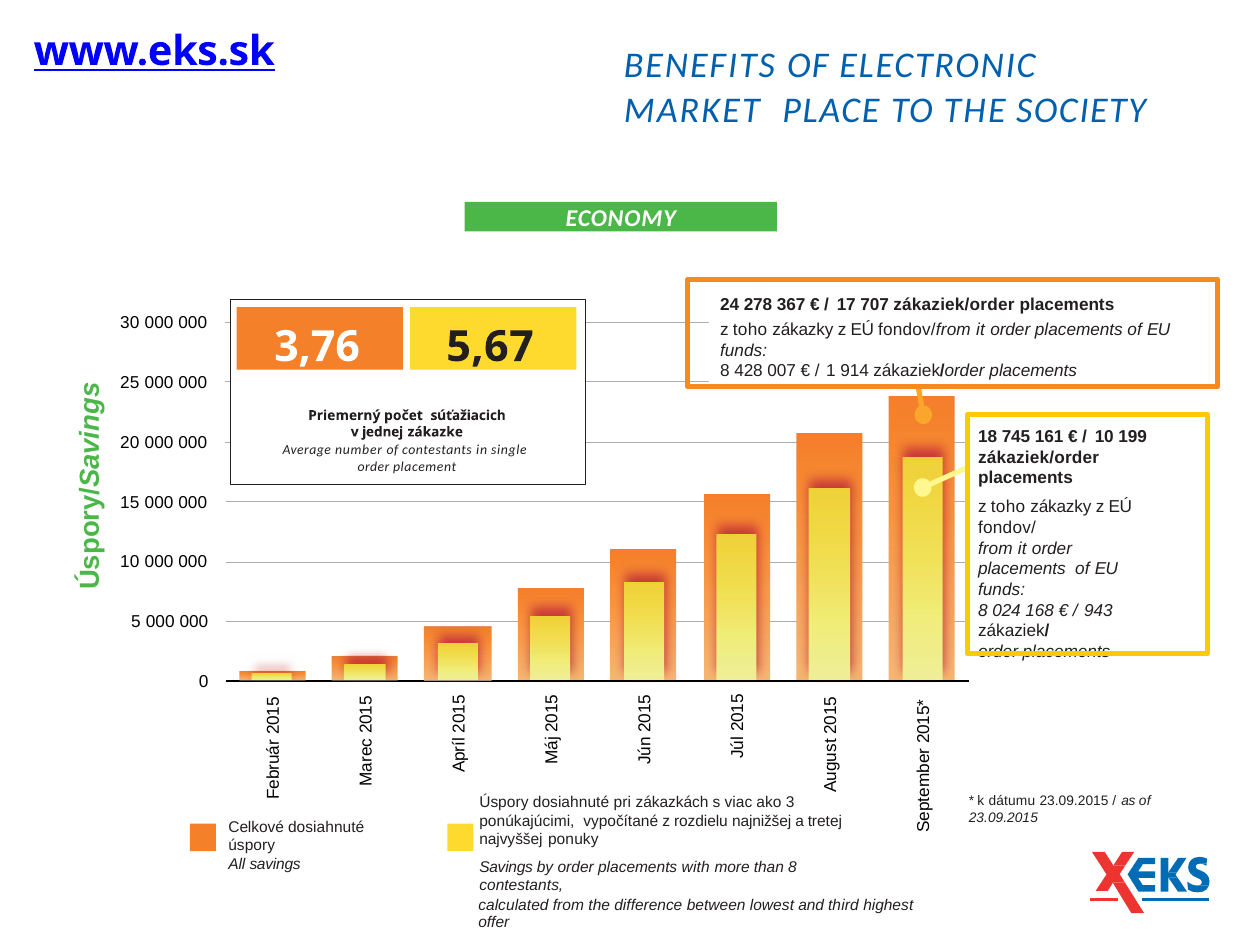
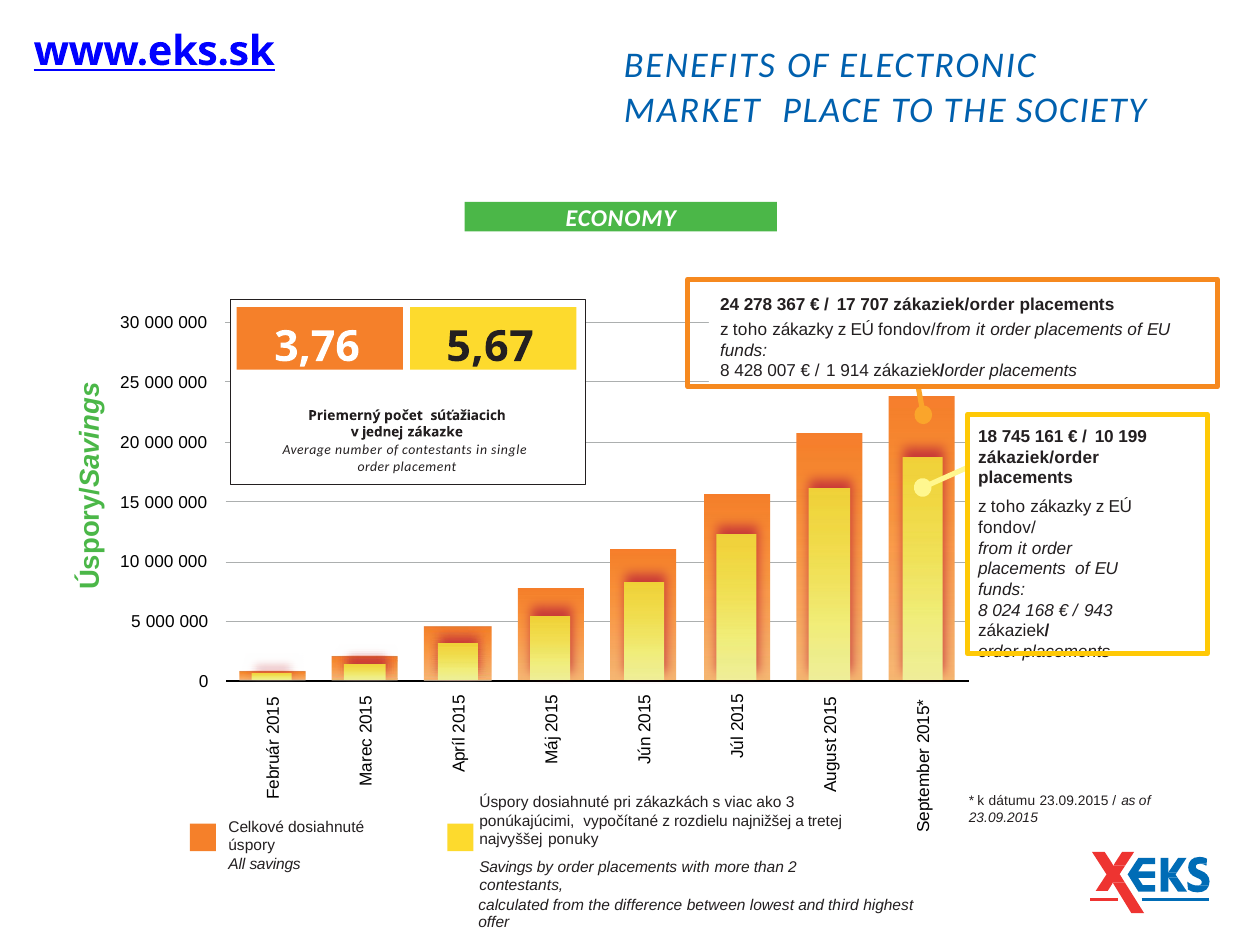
than 8: 8 -> 2 (792, 867)
